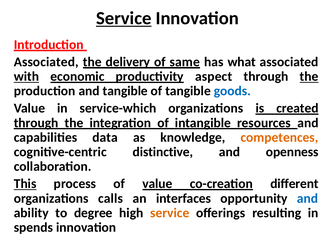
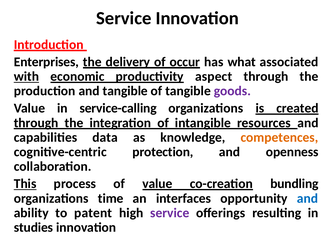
Service underline: present -> none (124, 18)
Associated: Associated -> Enterprises (46, 62)
same: same -> occur (185, 62)
the underline: present -> none (309, 77)
goods colour: blue -> purple (232, 91)
service-which: service-which -> service-calling (118, 108)
distinctive: distinctive -> protection (163, 152)
different: different -> bundling (294, 184)
calls: calls -> time (111, 199)
degree: degree -> patent (93, 213)
service colour: orange -> purple (170, 213)
spends: spends -> studies (33, 228)
